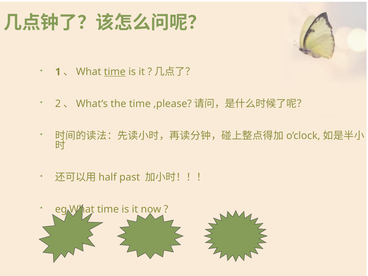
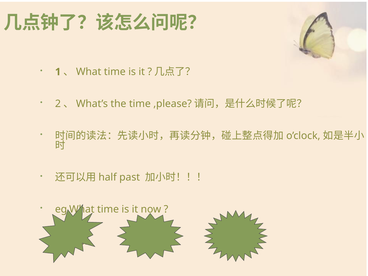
time underline: present -> none (115, 72)
